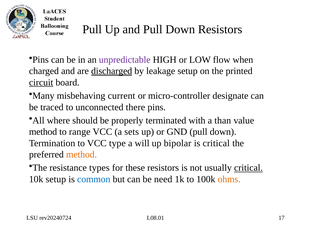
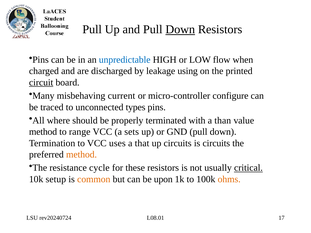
Down underline: none -> present (180, 29)
unpredictable colour: purple -> blue (125, 60)
discharged underline: present -> none (112, 71)
leakage setup: setup -> using (188, 71)
designate: designate -> configure (230, 96)
there: there -> types (136, 107)
type: type -> uses (117, 143)
will: will -> that (142, 143)
up bipolar: bipolar -> circuits (178, 143)
is critical: critical -> circuits (216, 143)
types: types -> cycle (99, 168)
common colour: blue -> orange (94, 179)
need: need -> upon (163, 179)
